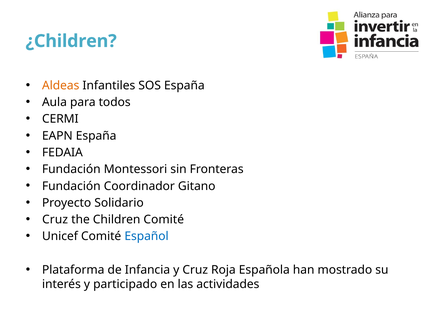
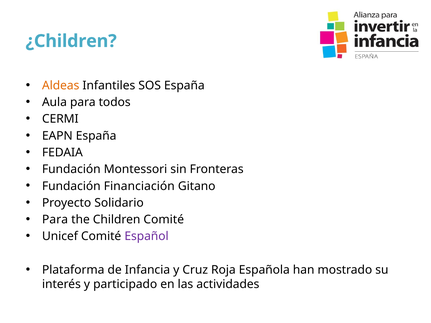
Coordinador: Coordinador -> Financiación (139, 186)
Cruz: Cruz -> Para (55, 220)
Español colour: blue -> purple (147, 236)
